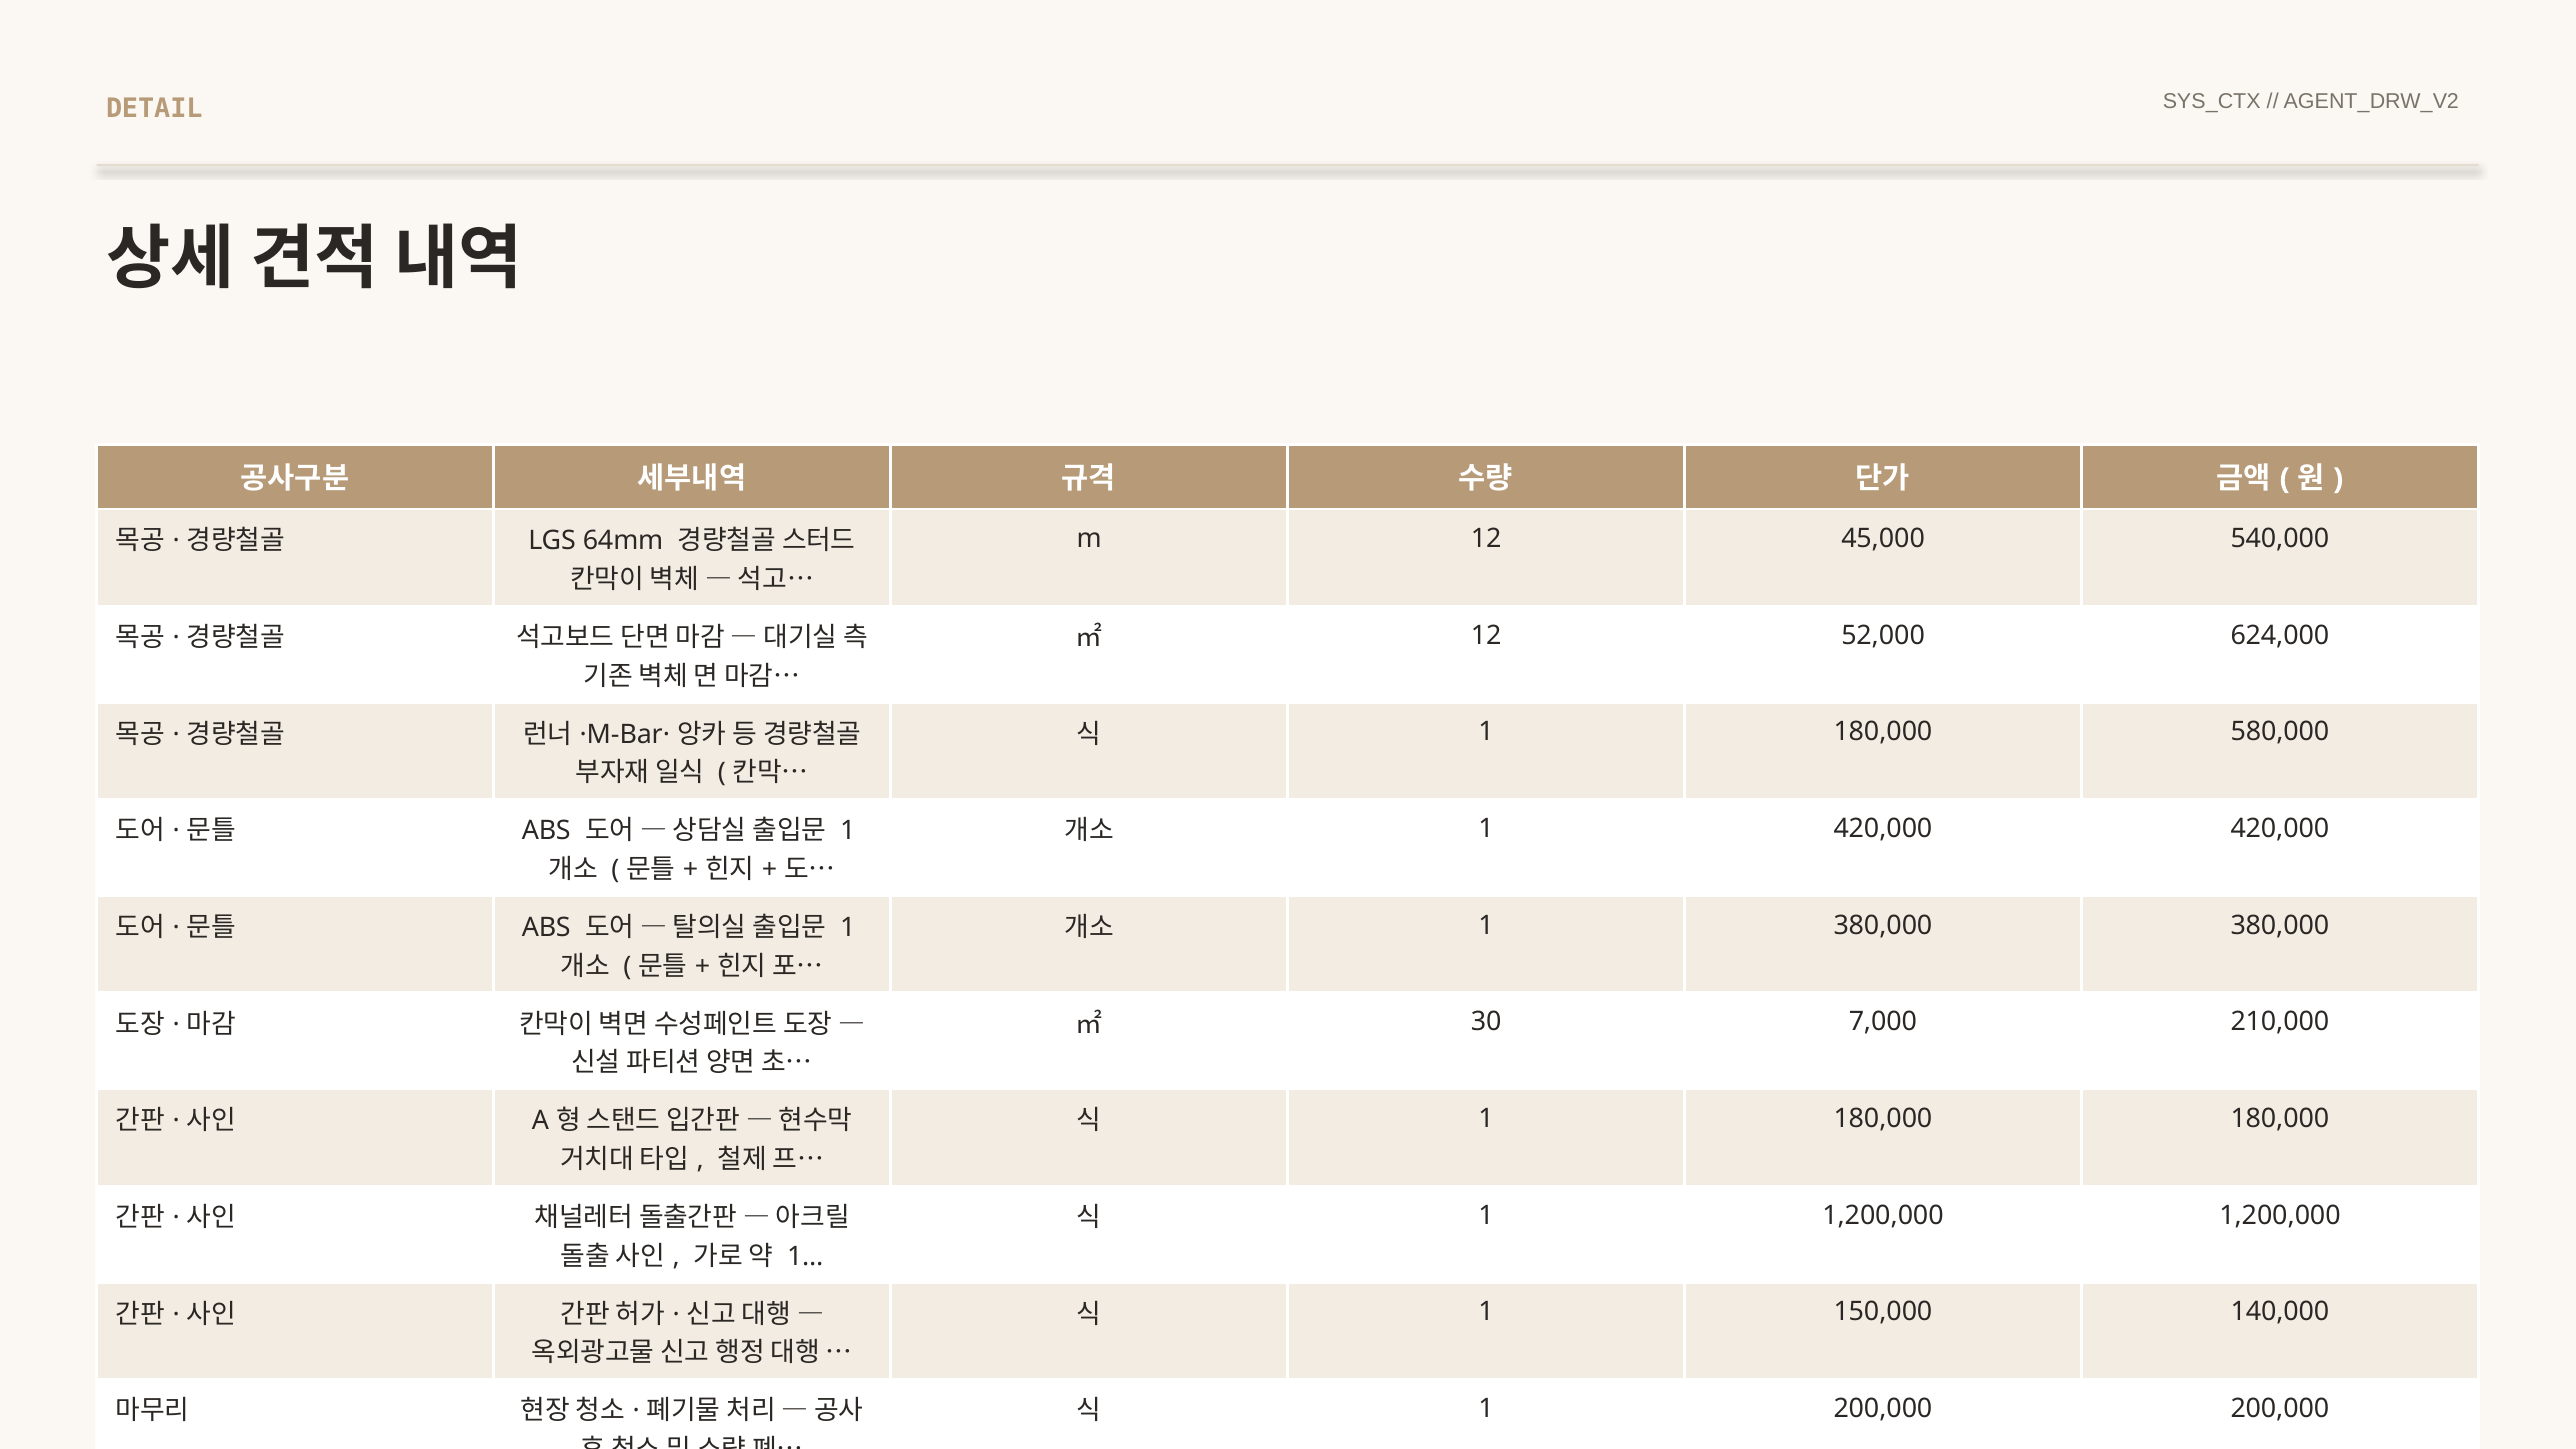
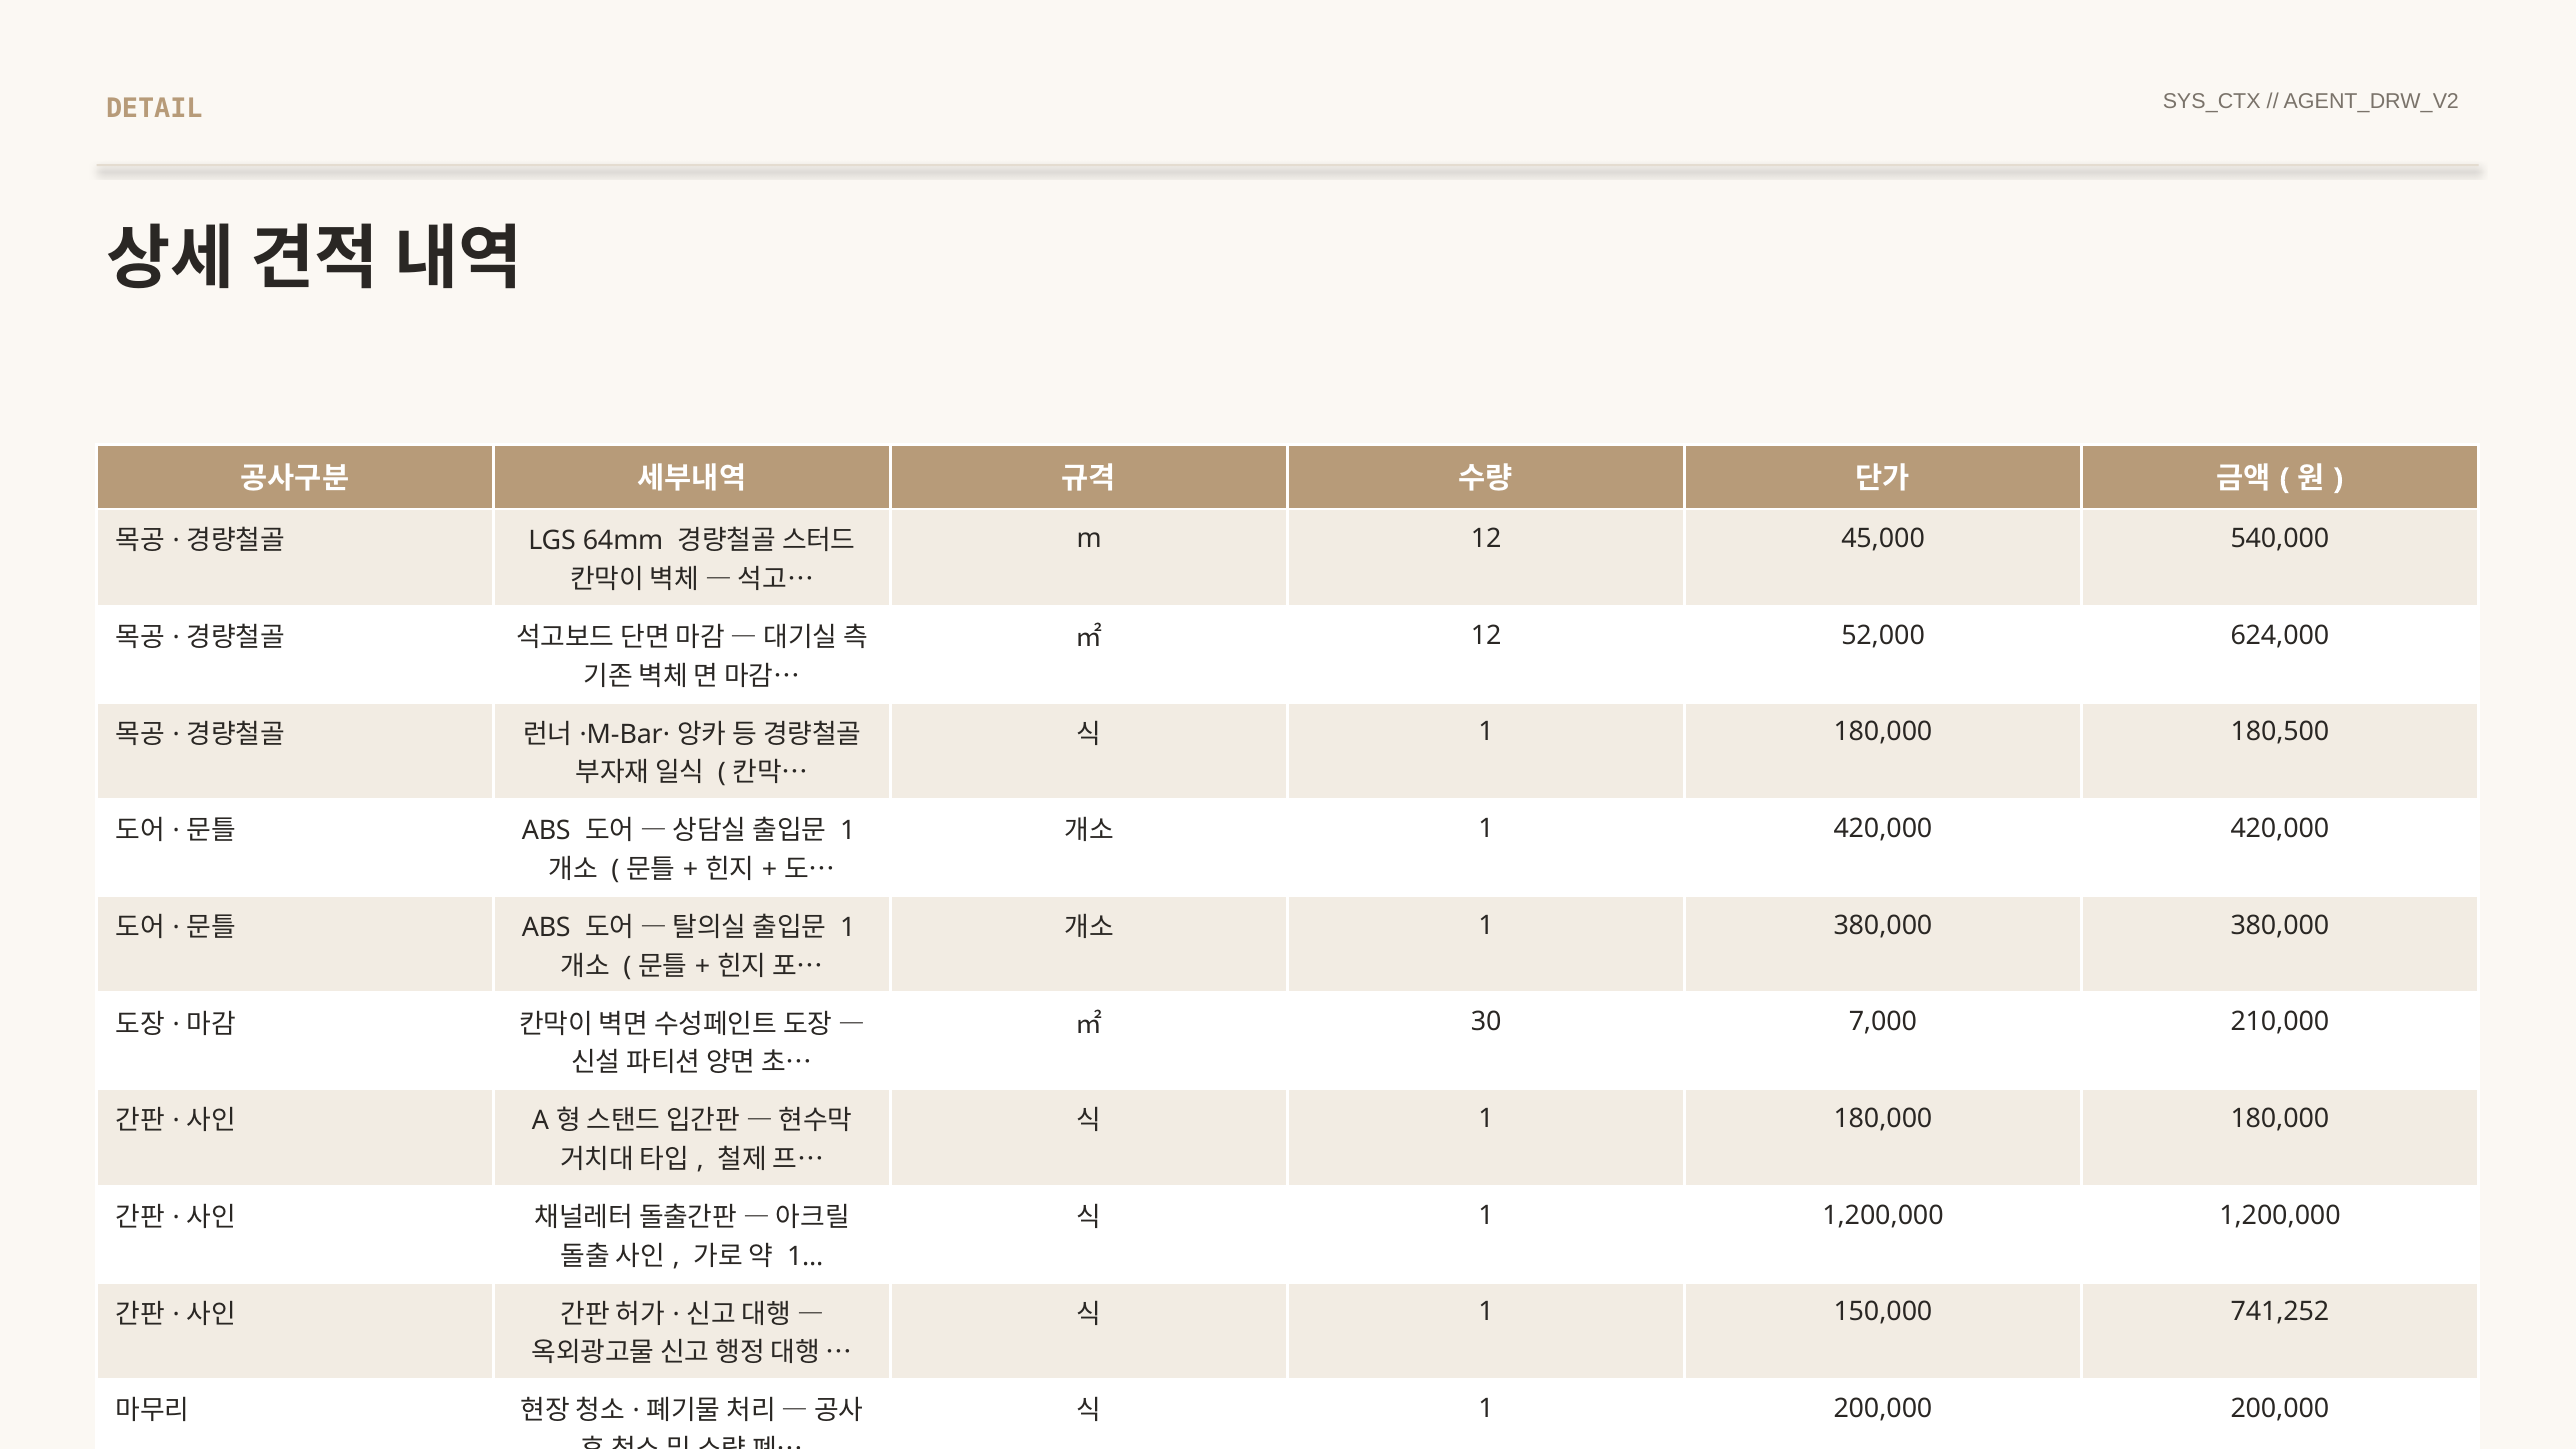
580,000: 580,000 -> 180,500 (2280, 732)
140,000: 140,000 -> 741,252 (2280, 1312)
